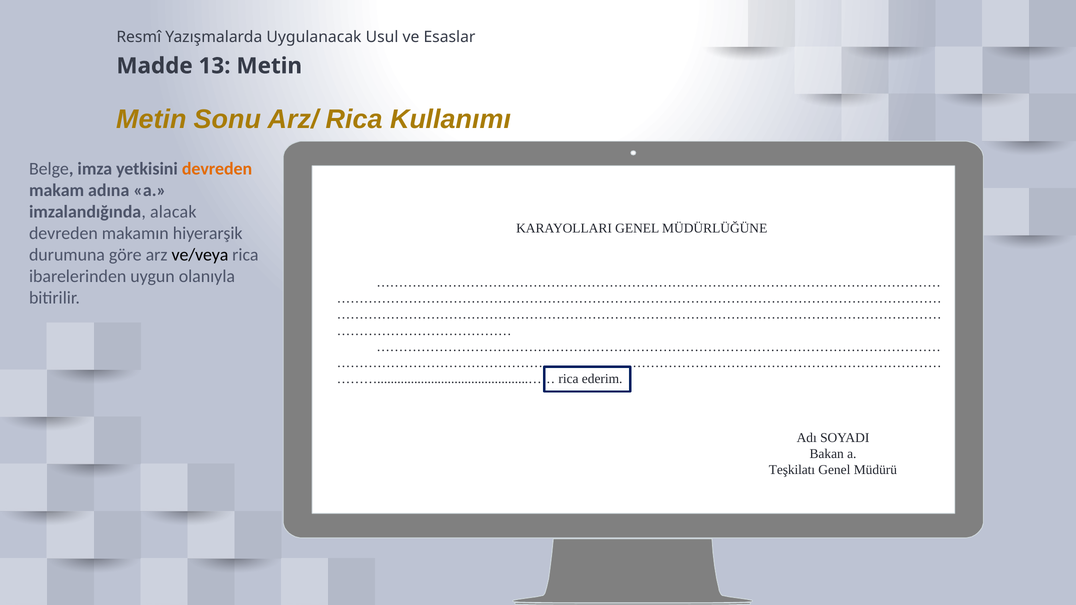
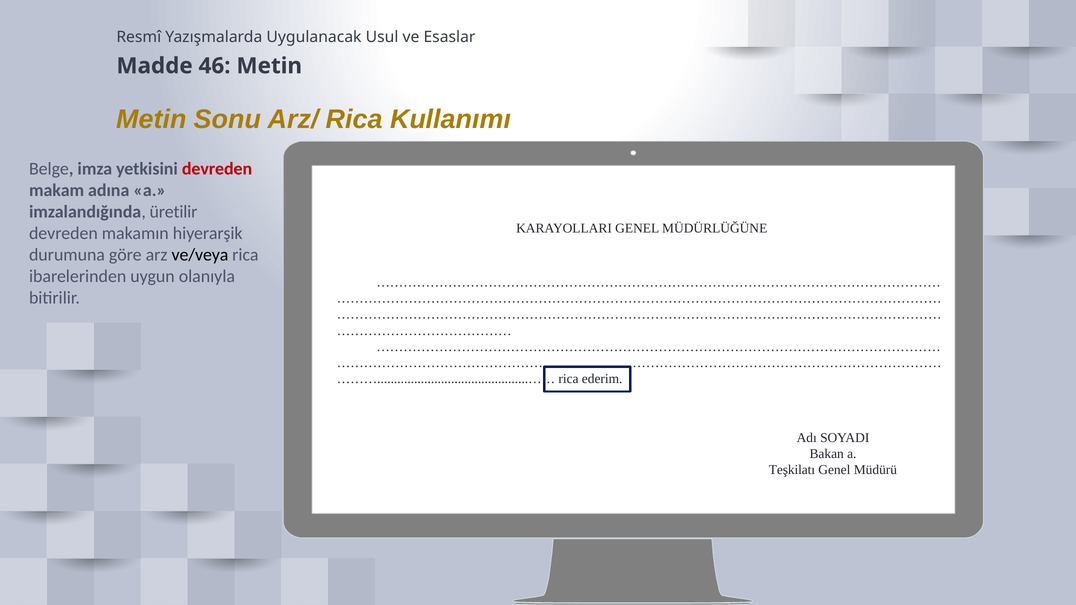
13: 13 -> 46 (215, 66)
devreden colour: orange -> red (217, 169)
alacak: alacak -> üretilir (173, 212)
